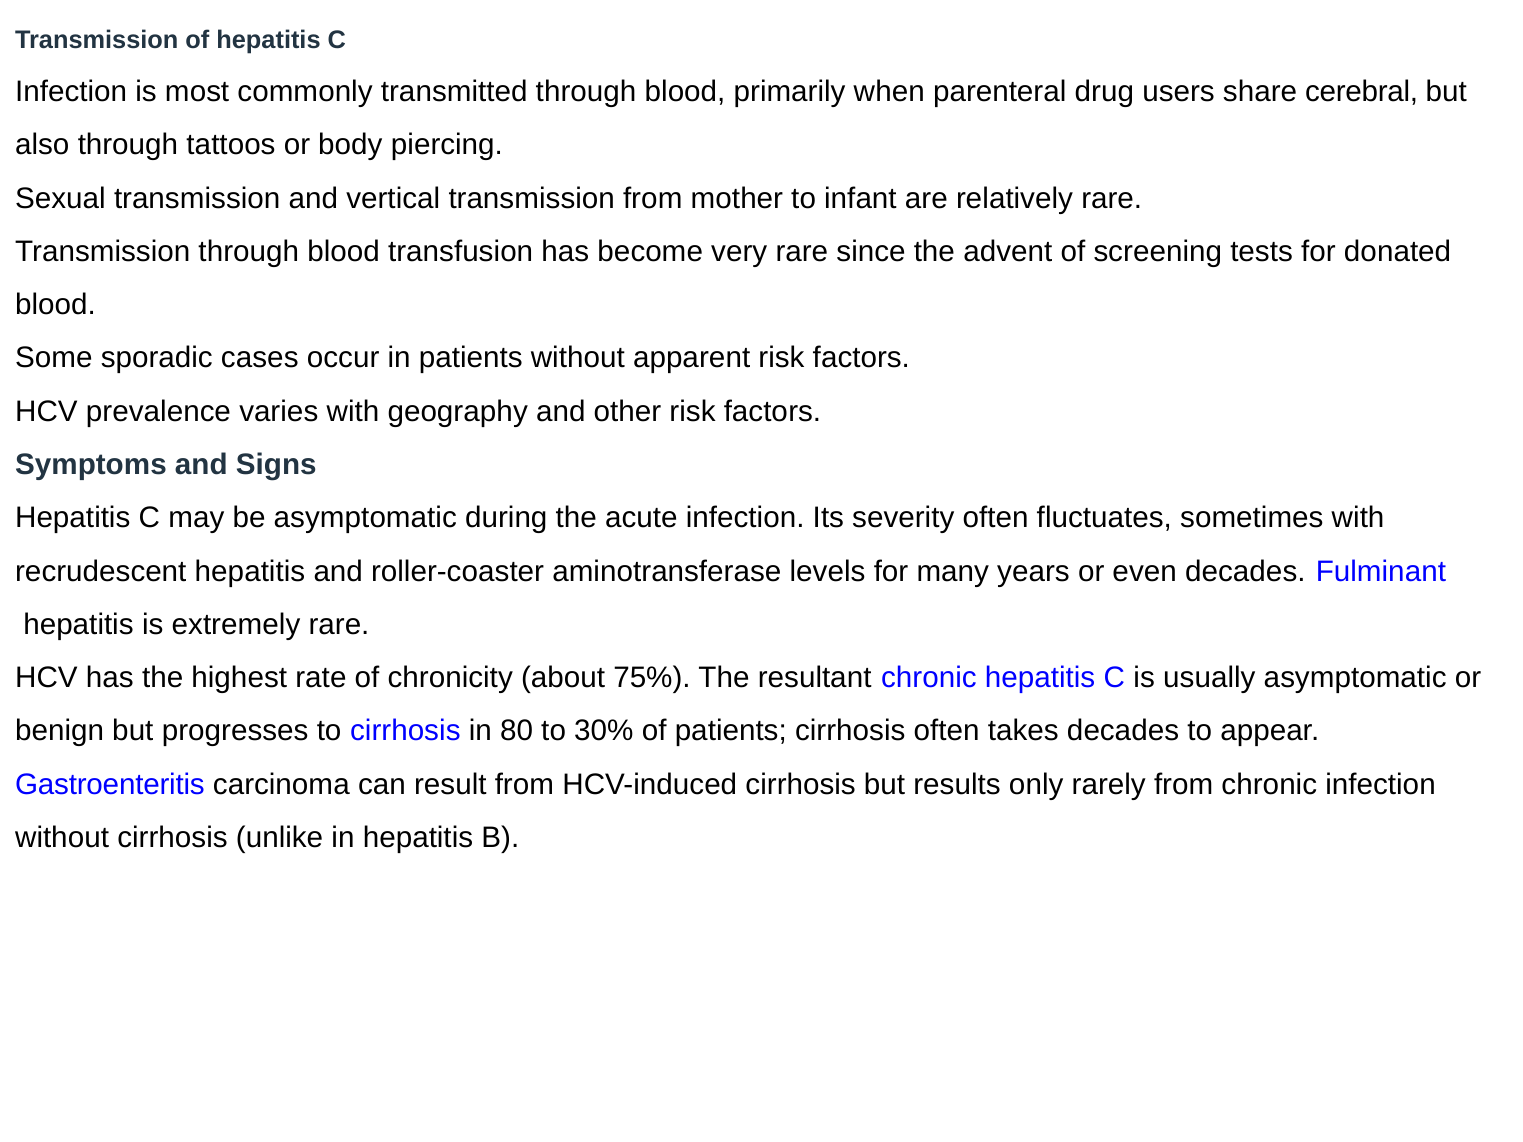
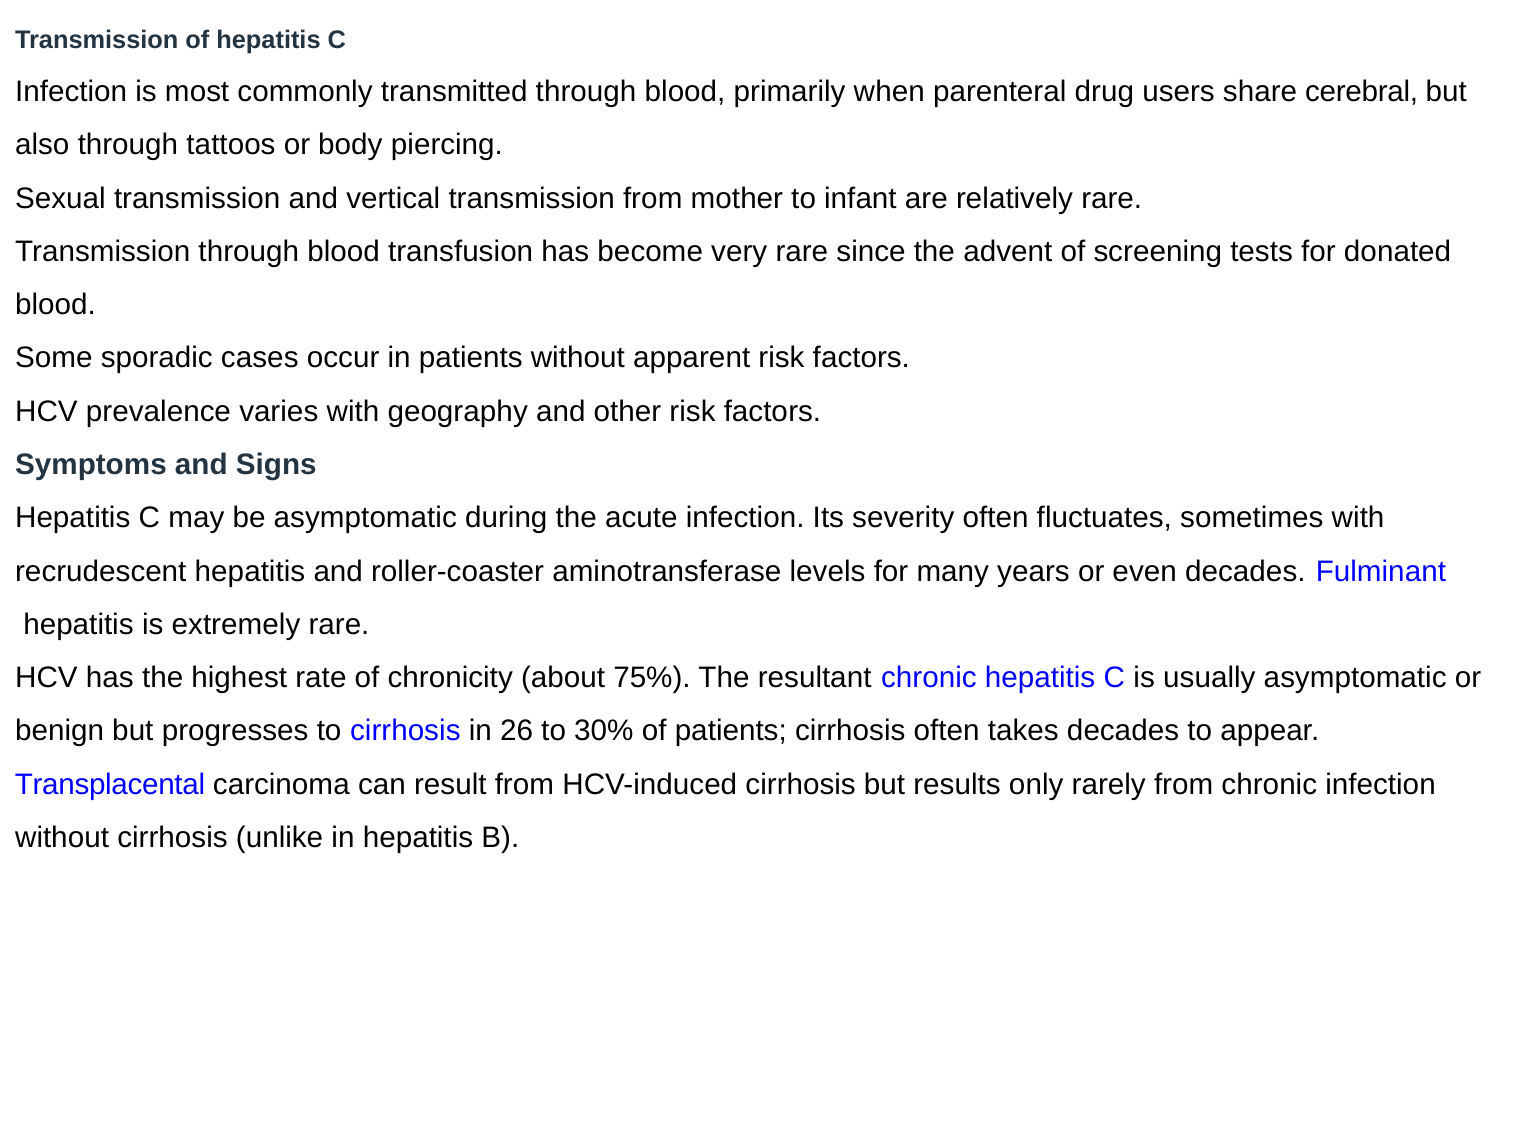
80: 80 -> 26 (517, 731)
Gastroenteritis: Gastroenteritis -> Transplacental (110, 785)
